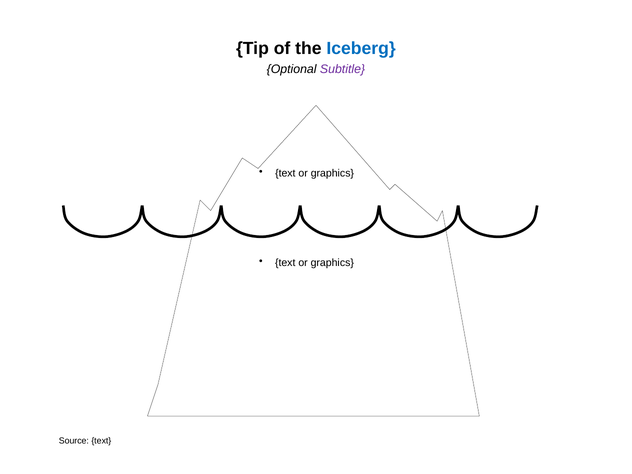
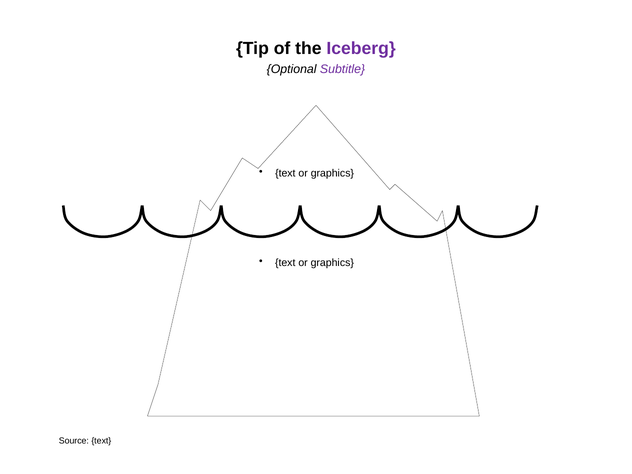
Iceberg colour: blue -> purple (361, 49)
